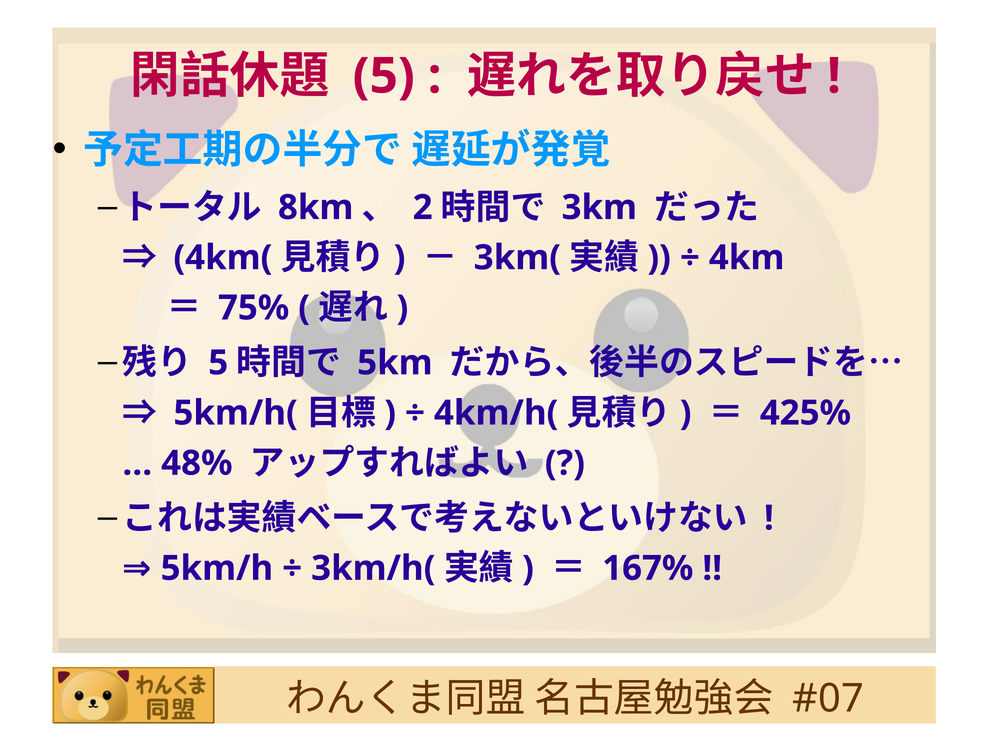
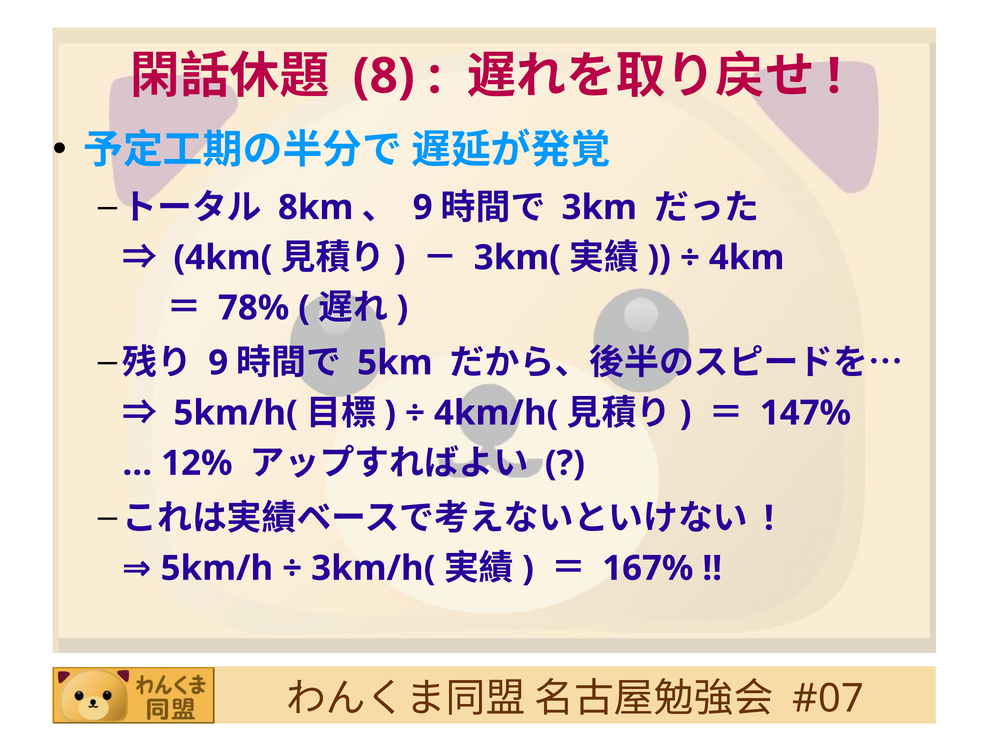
5: 5 -> 8 (384, 76)
2: 2 -> 9 (423, 208)
75%: 75% -> 78% (254, 308)
5: 5 -> 9 (218, 363)
425%: 425% -> 147% (805, 413)
48%: 48% -> 12% (197, 464)
